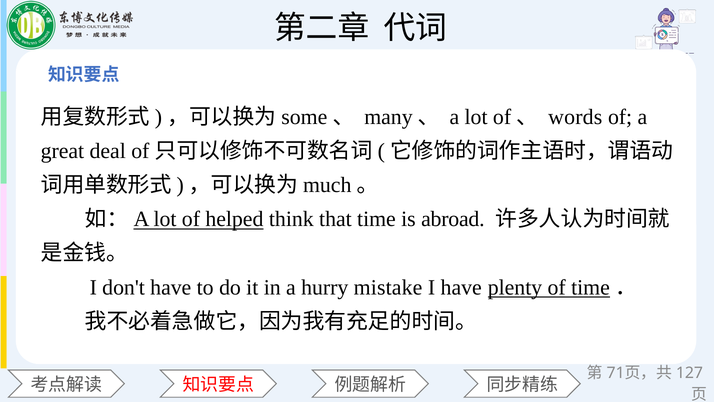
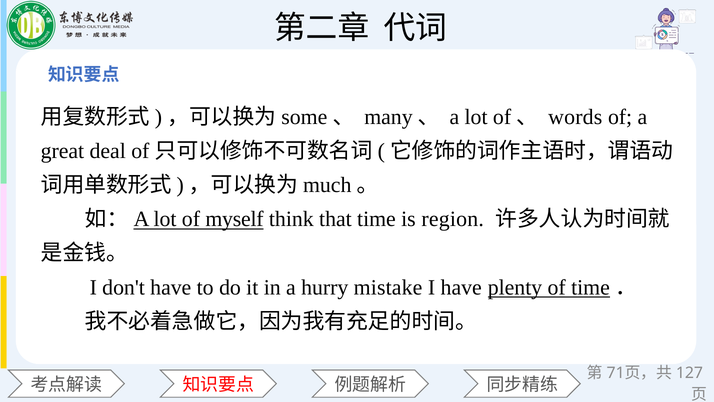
helped: helped -> myself (235, 219)
abroad: abroad -> region (453, 219)
